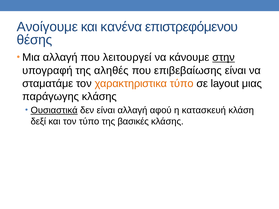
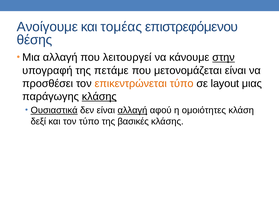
κανένα: κανένα -> τομέας (121, 27)
αληθές: αληθές -> πετάμε (111, 71)
επιβεβαίωσης: επιβεβαίωσης -> μετονομάζεται (188, 71)
σταματάμε: σταματάμε -> προσθέσει (48, 84)
χαρακτηριστικα: χαρακτηριστικα -> επικεντρώνεται (131, 84)
κλάσης underline: none -> present (99, 97)
αλλαγή underline: none -> present (132, 110)
κατασκευή: κατασκευή -> ομοιότητες (204, 110)
